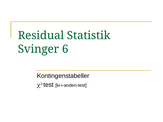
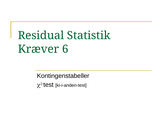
Svinger: Svinger -> Kræver (38, 49)
